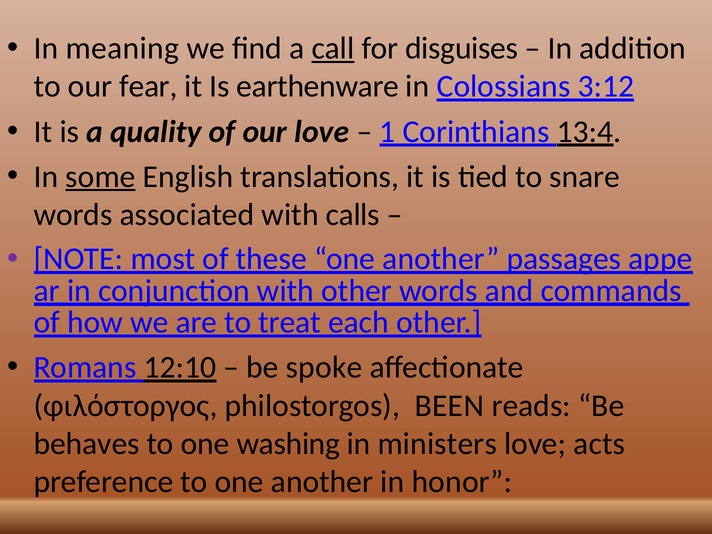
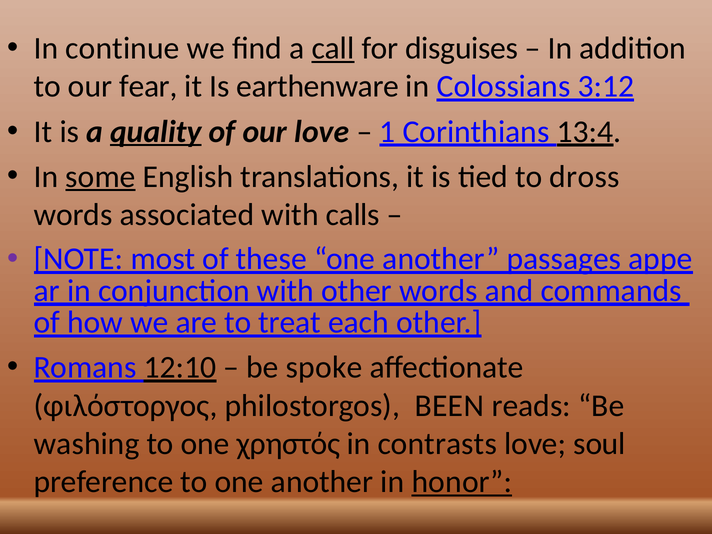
meaning: meaning -> continue (122, 49)
quality underline: none -> present (156, 132)
snare: snare -> dross (585, 177)
behaves: behaves -> washing (87, 444)
washing: washing -> χρηστός (288, 444)
ministers: ministers -> contrasts (437, 444)
acts: acts -> soul (599, 444)
honor underline: none -> present (462, 482)
